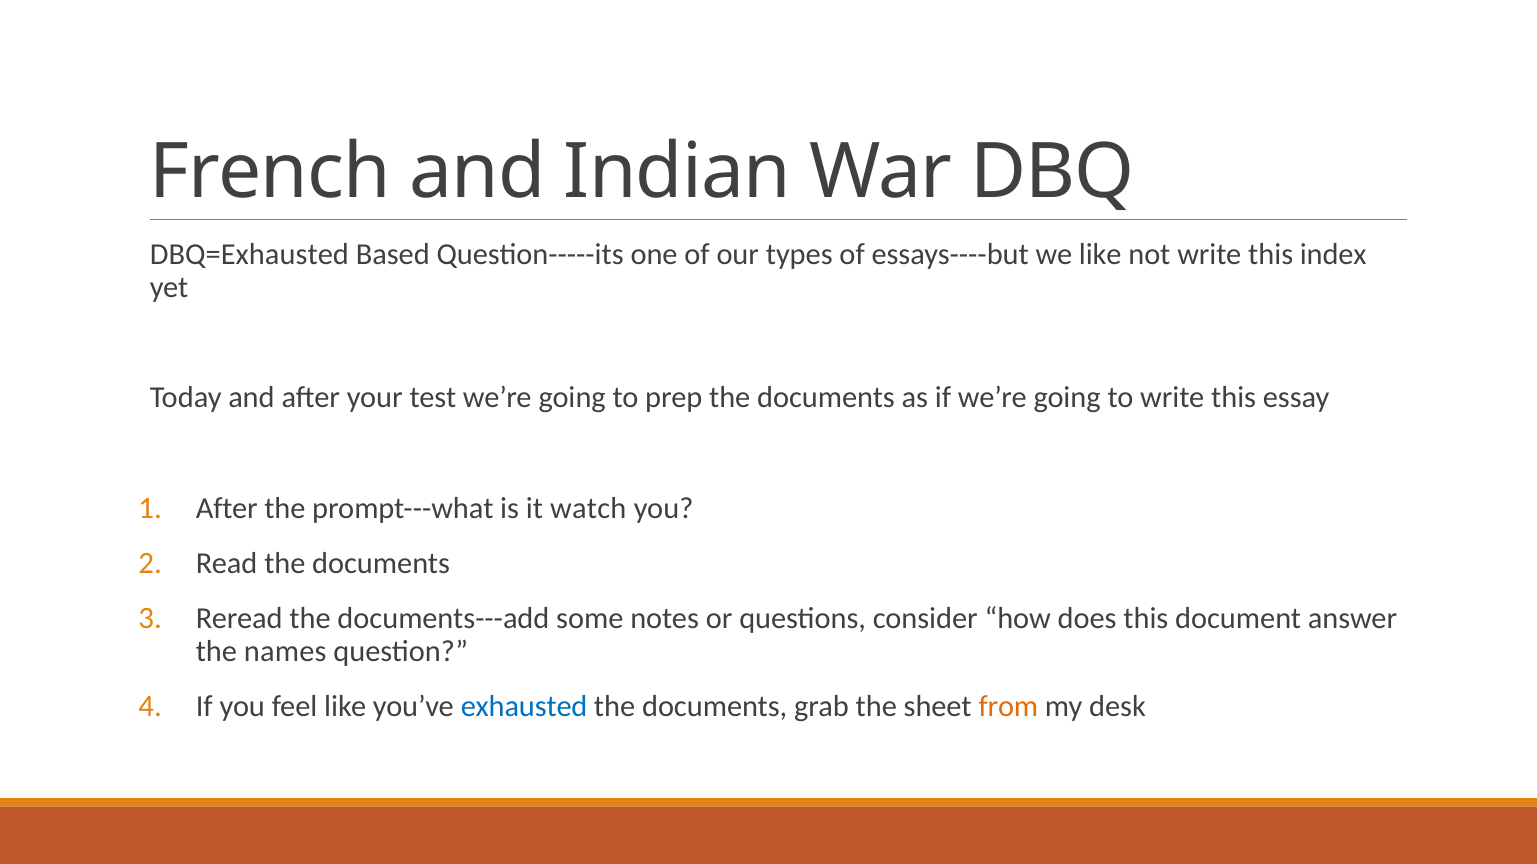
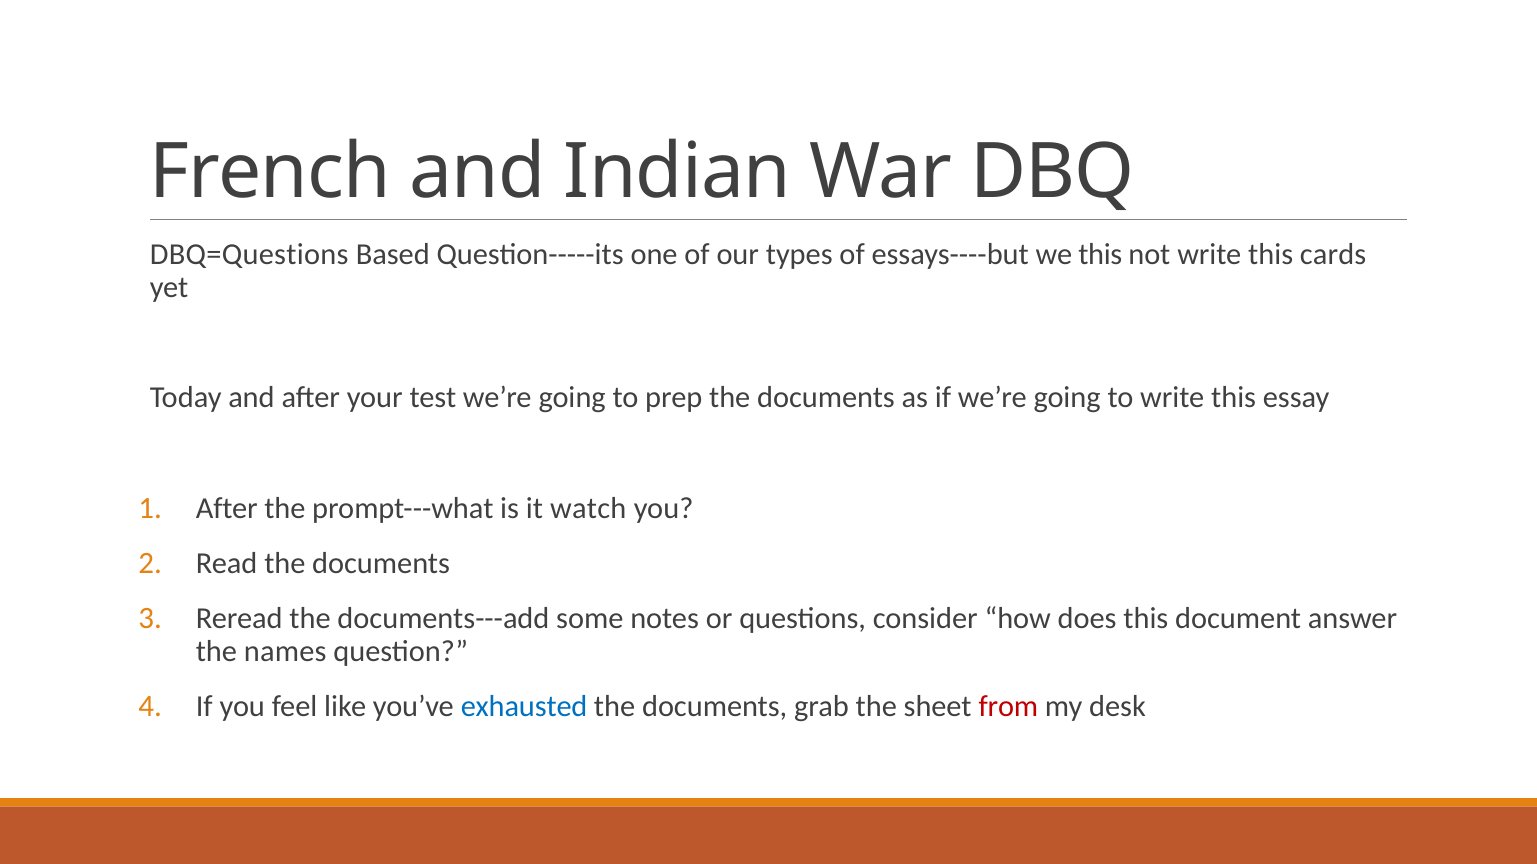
DBQ=Exhausted: DBQ=Exhausted -> DBQ=Questions (249, 255)
we like: like -> this (1100, 255)
index: index -> cards (1333, 255)
from colour: orange -> red (1008, 707)
